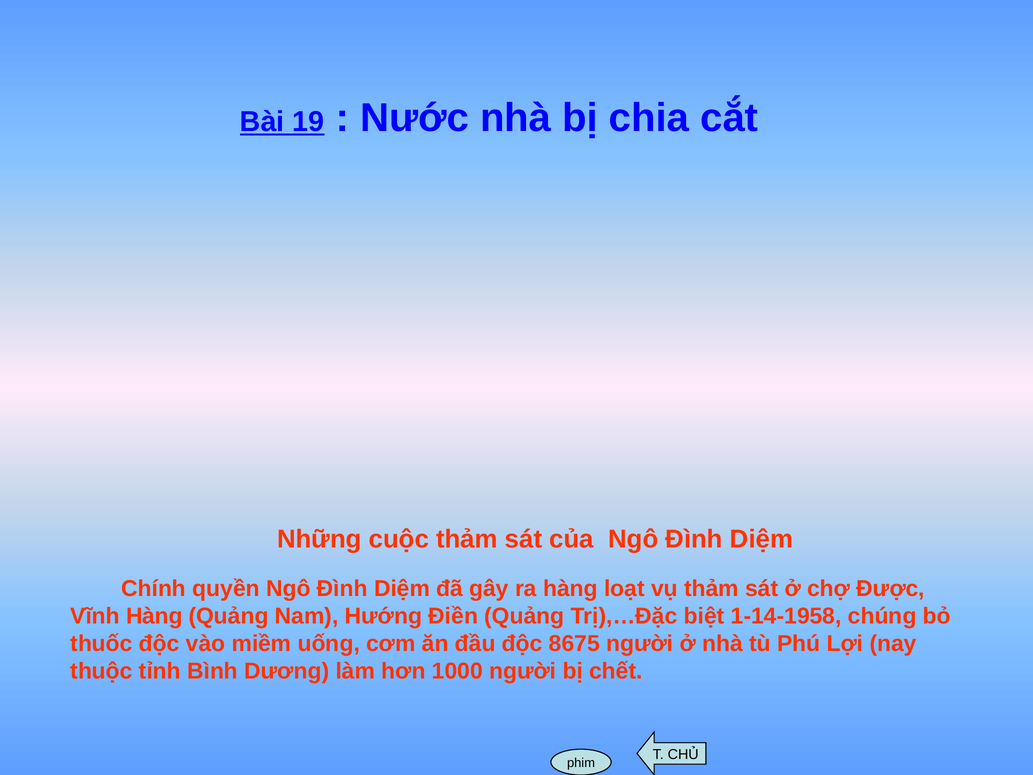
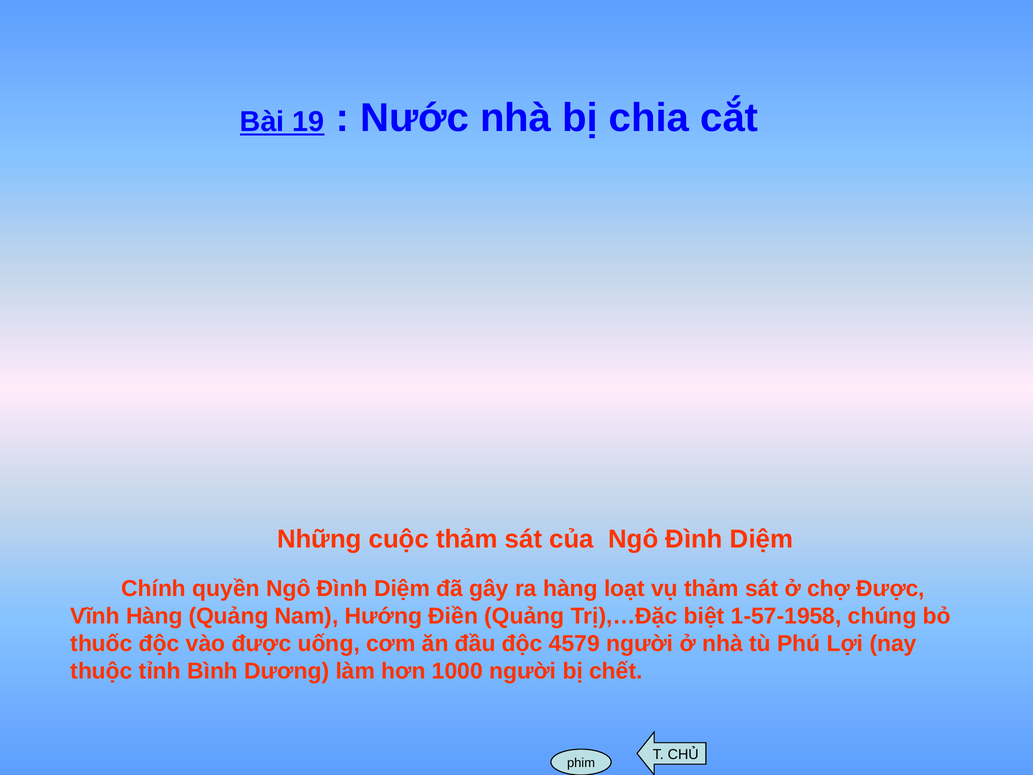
1-14-1958: 1-14-1958 -> 1-57-1958 (786, 616)
vào miềm: miềm -> được (262, 644)
8675: 8675 -> 4579 (574, 644)
